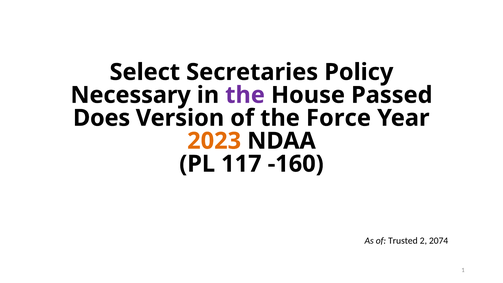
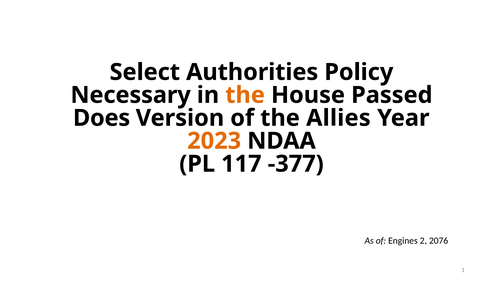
Secretaries: Secretaries -> Authorities (252, 72)
the colour: purple -> orange (245, 95)
Force: Force -> Allies (338, 118)
-160: -160 -> -377 (296, 164)
Trusted: Trusted -> Engines (403, 241)
2074: 2074 -> 2076 (439, 241)
